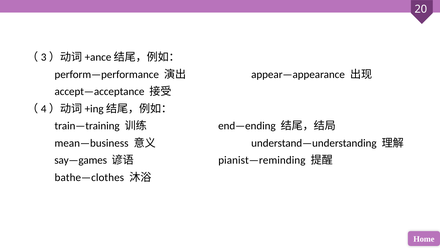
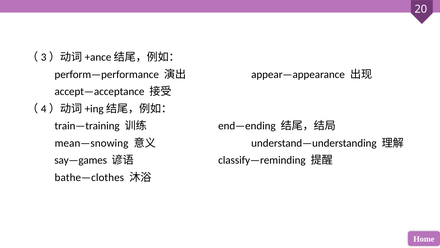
mean—business: mean—business -> mean—snowing (92, 143)
pianist—reminding: pianist—reminding -> classify—reminding (262, 160)
